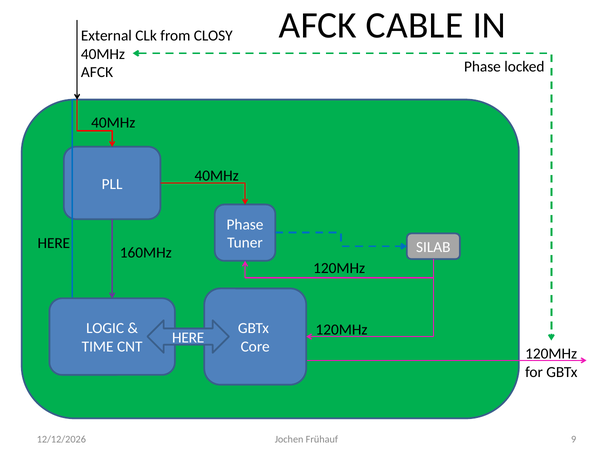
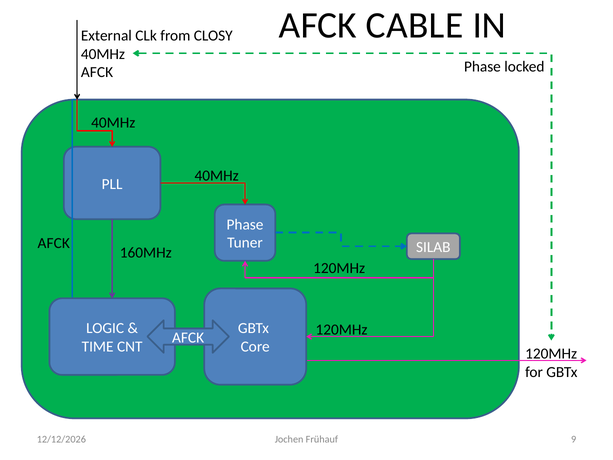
HERE: HERE -> AFCK (54, 243)
HERE: HERE -> AFCK (188, 337)
